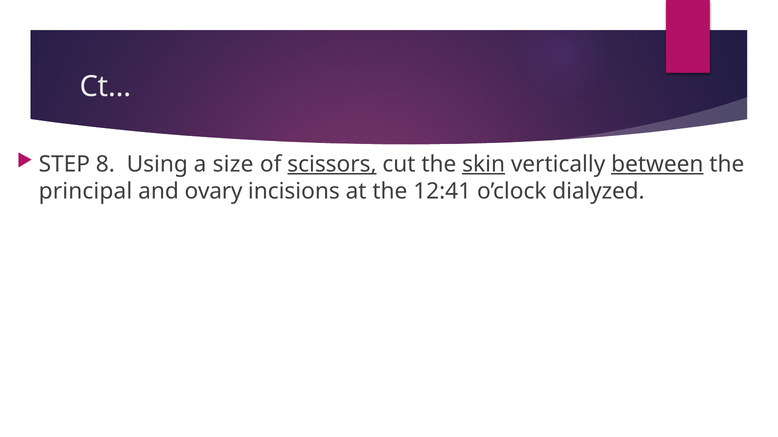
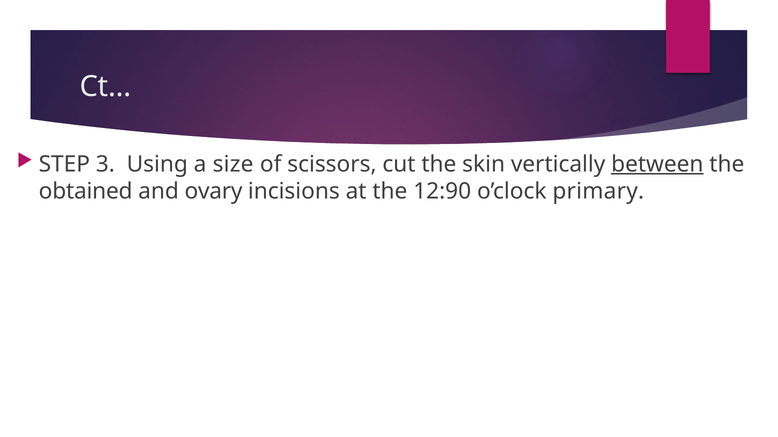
8: 8 -> 3 (105, 164)
scissors underline: present -> none (332, 164)
skin underline: present -> none (484, 164)
principal: principal -> obtained (86, 192)
12:41: 12:41 -> 12:90 (442, 192)
dialyzed: dialyzed -> primary (598, 192)
